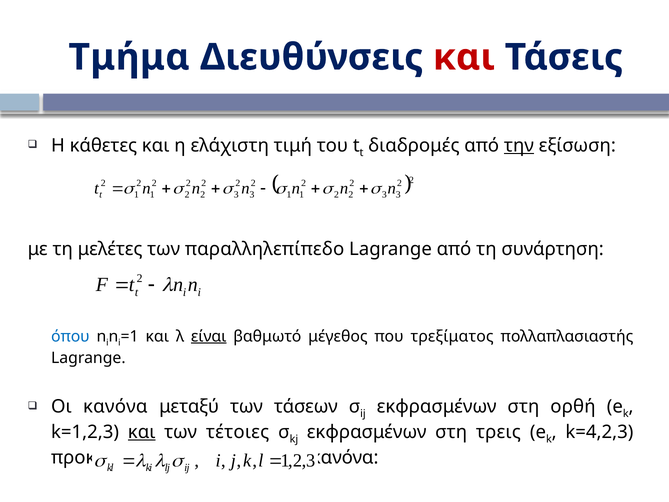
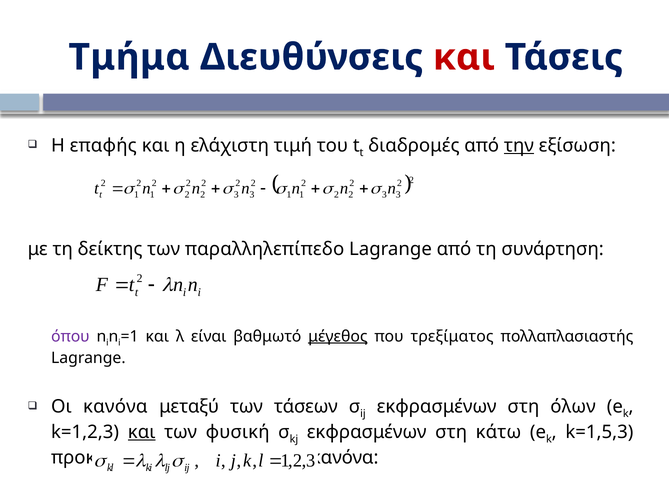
κάθετες: κάθετες -> επαφής (103, 145)
μελέτες: μελέτες -> δείκτης (110, 249)
όπου colour: blue -> purple (70, 336)
είναι underline: present -> none (209, 336)
μέγεθος underline: none -> present (338, 336)
ορθή: ορθή -> όλων (573, 406)
τέτοιες: τέτοιες -> φυσική (238, 432)
τρεις: τρεις -> κάτω (498, 432)
k=4,2,3: k=4,2,3 -> k=1,5,3 (599, 432)
